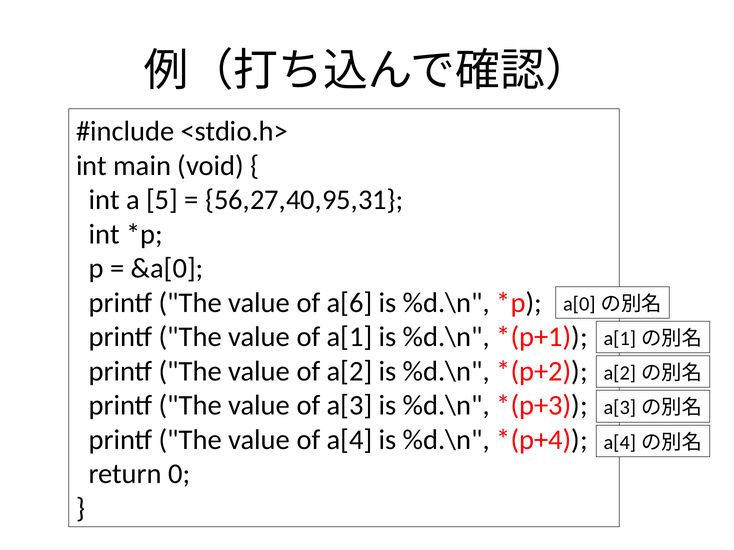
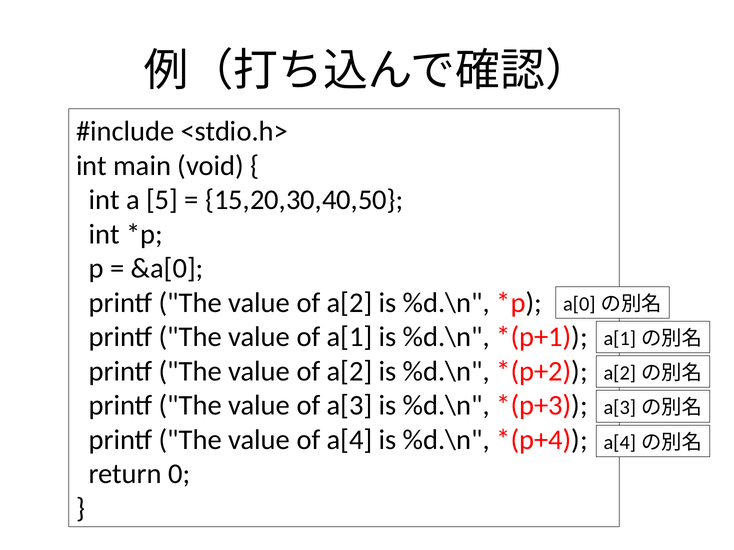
56,27,40,95,31: 56,27,40,95,31 -> 15,20,30,40,50 (304, 200)
a[6: a[6 -> a[2 (349, 303)
